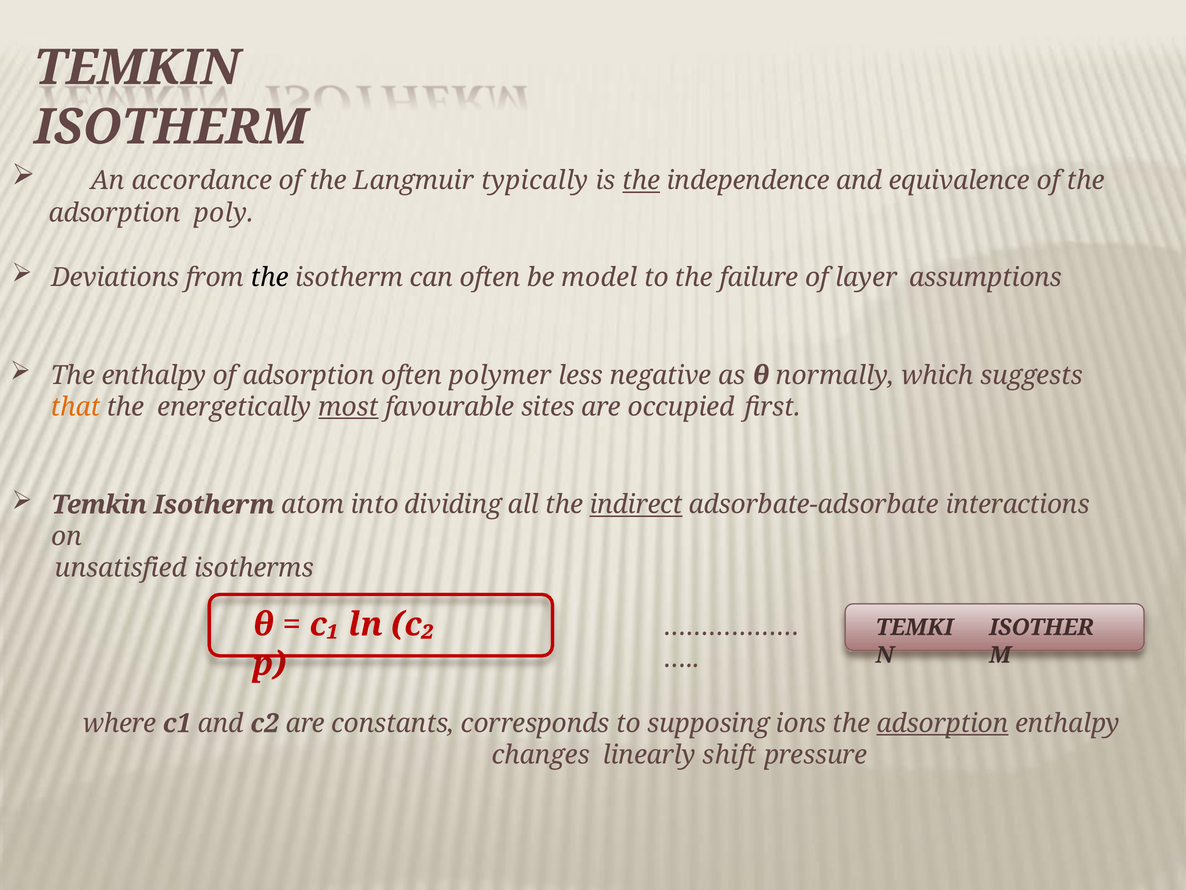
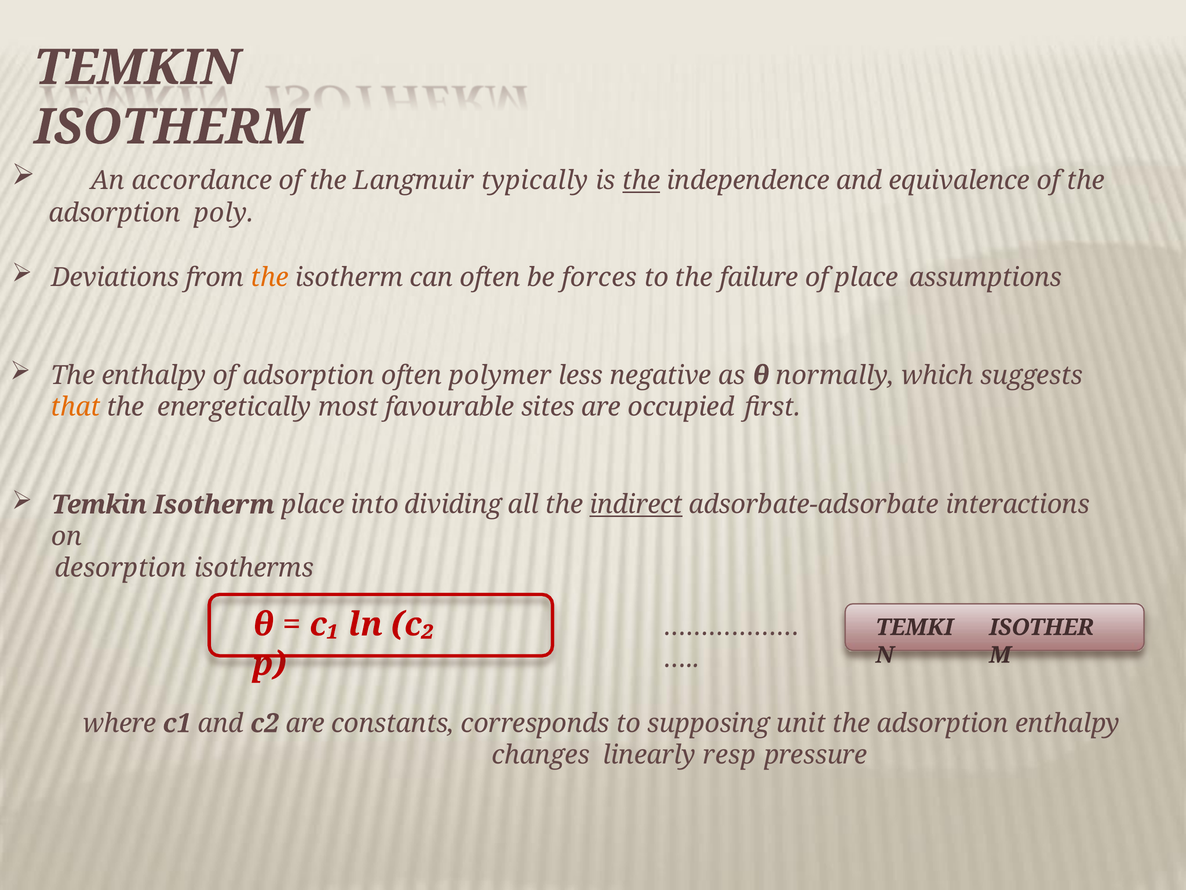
the colour: black -> orange (270, 277)
model: model -> forces (599, 277)
of layer: layer -> place (867, 277)
most underline: present -> none (348, 407)
Isotherm atom: atom -> place (313, 504)
unsatisfied: unsatisfied -> desorption (121, 568)
ions: ions -> unit (801, 723)
adsorption underline: present -> none (943, 723)
shift: shift -> resp (729, 755)
